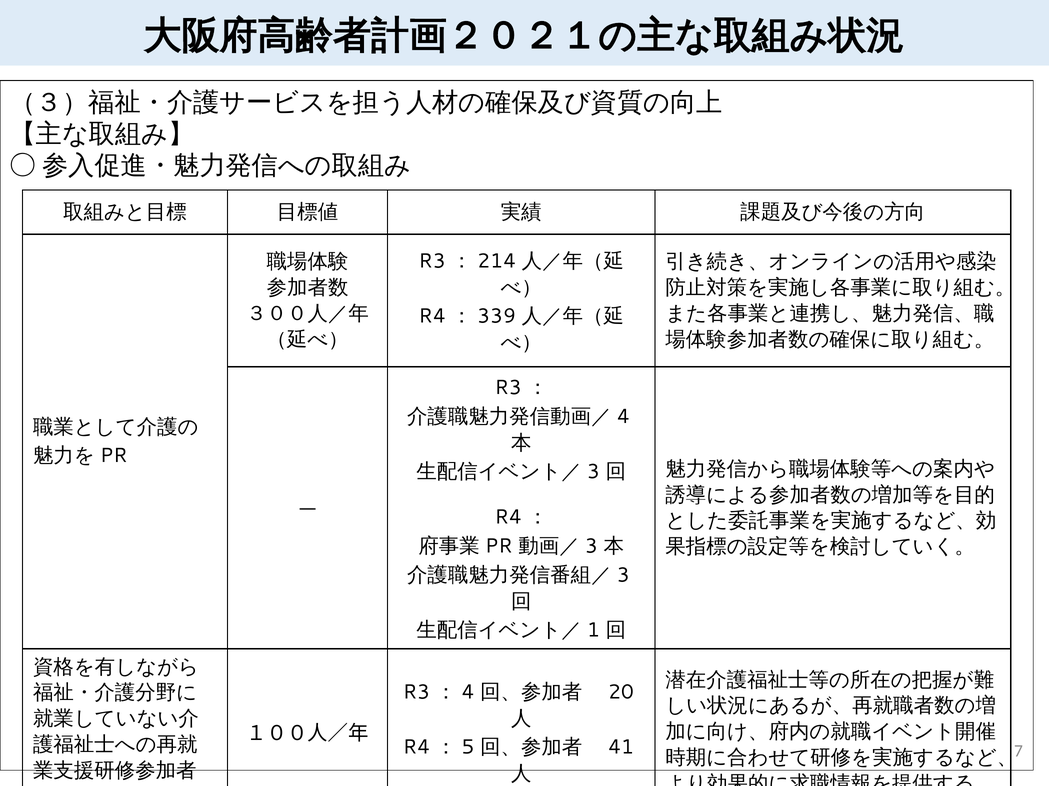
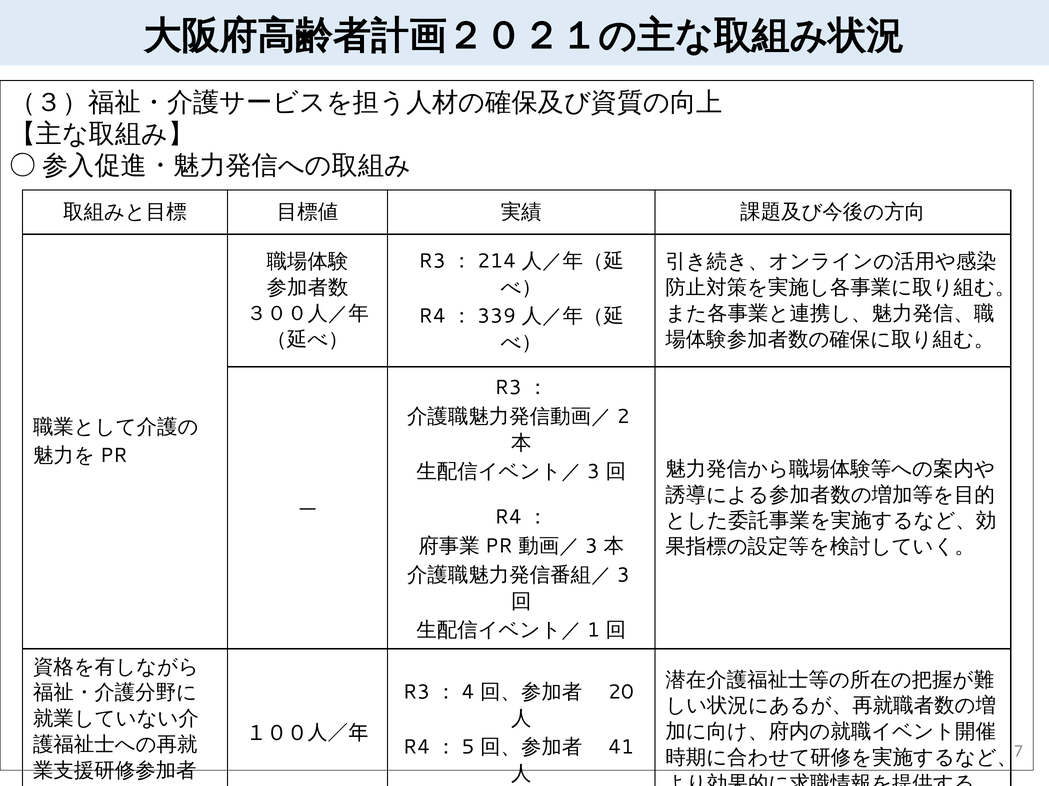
4: 4 -> 2 (623, 417)
